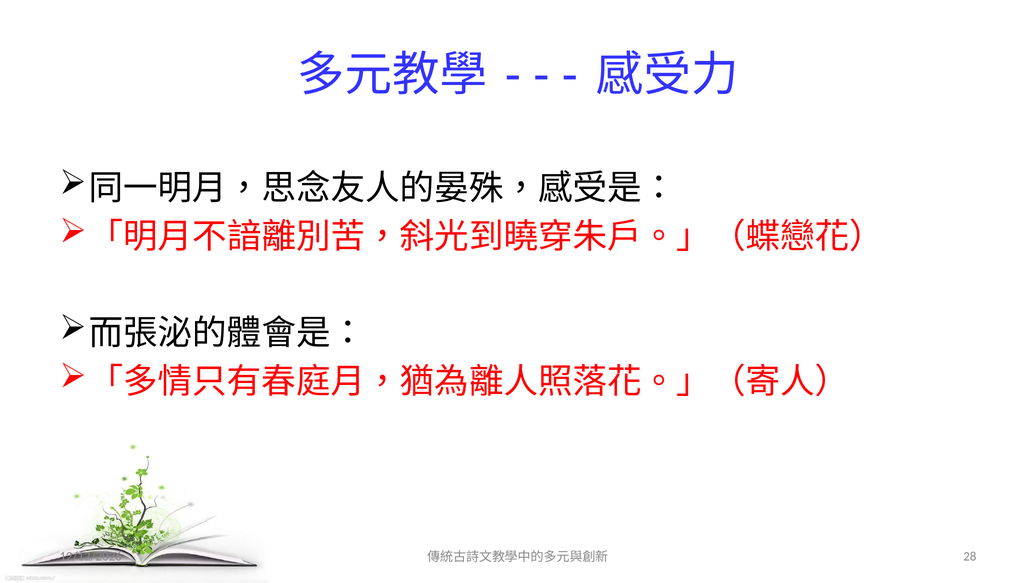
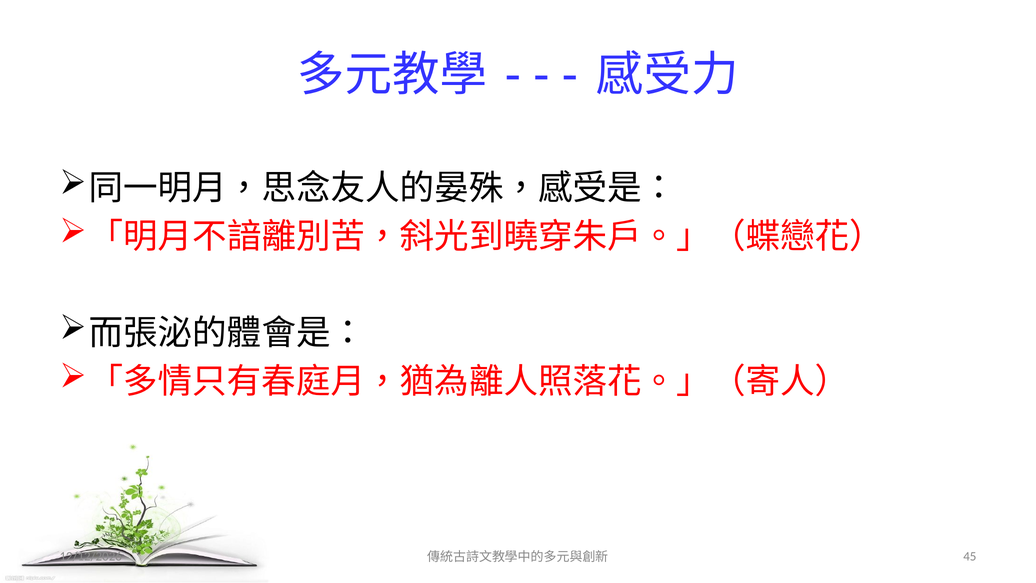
28: 28 -> 45 (970, 556)
